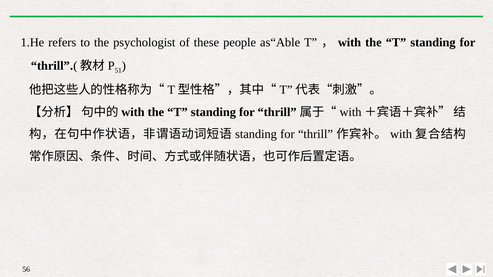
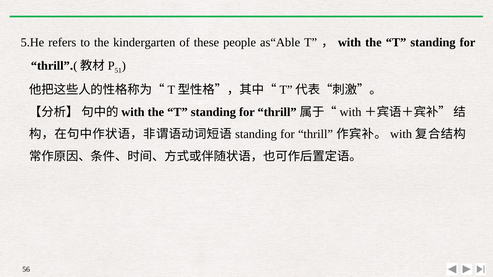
1.He: 1.He -> 5.He (32, 43)
psychologist: psychologist -> kindergarten (144, 43)
